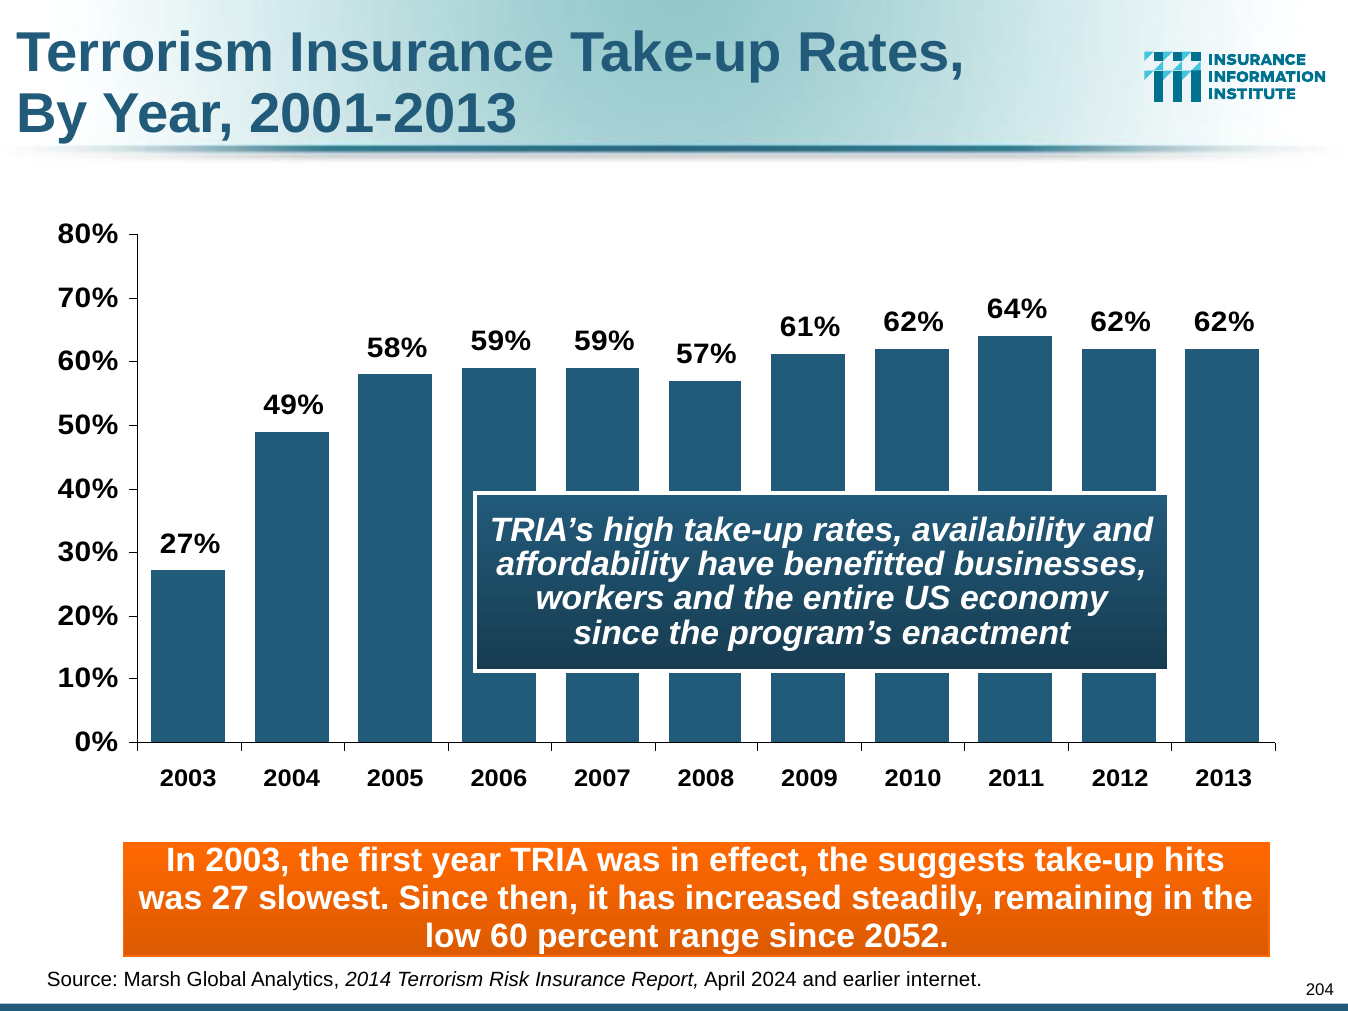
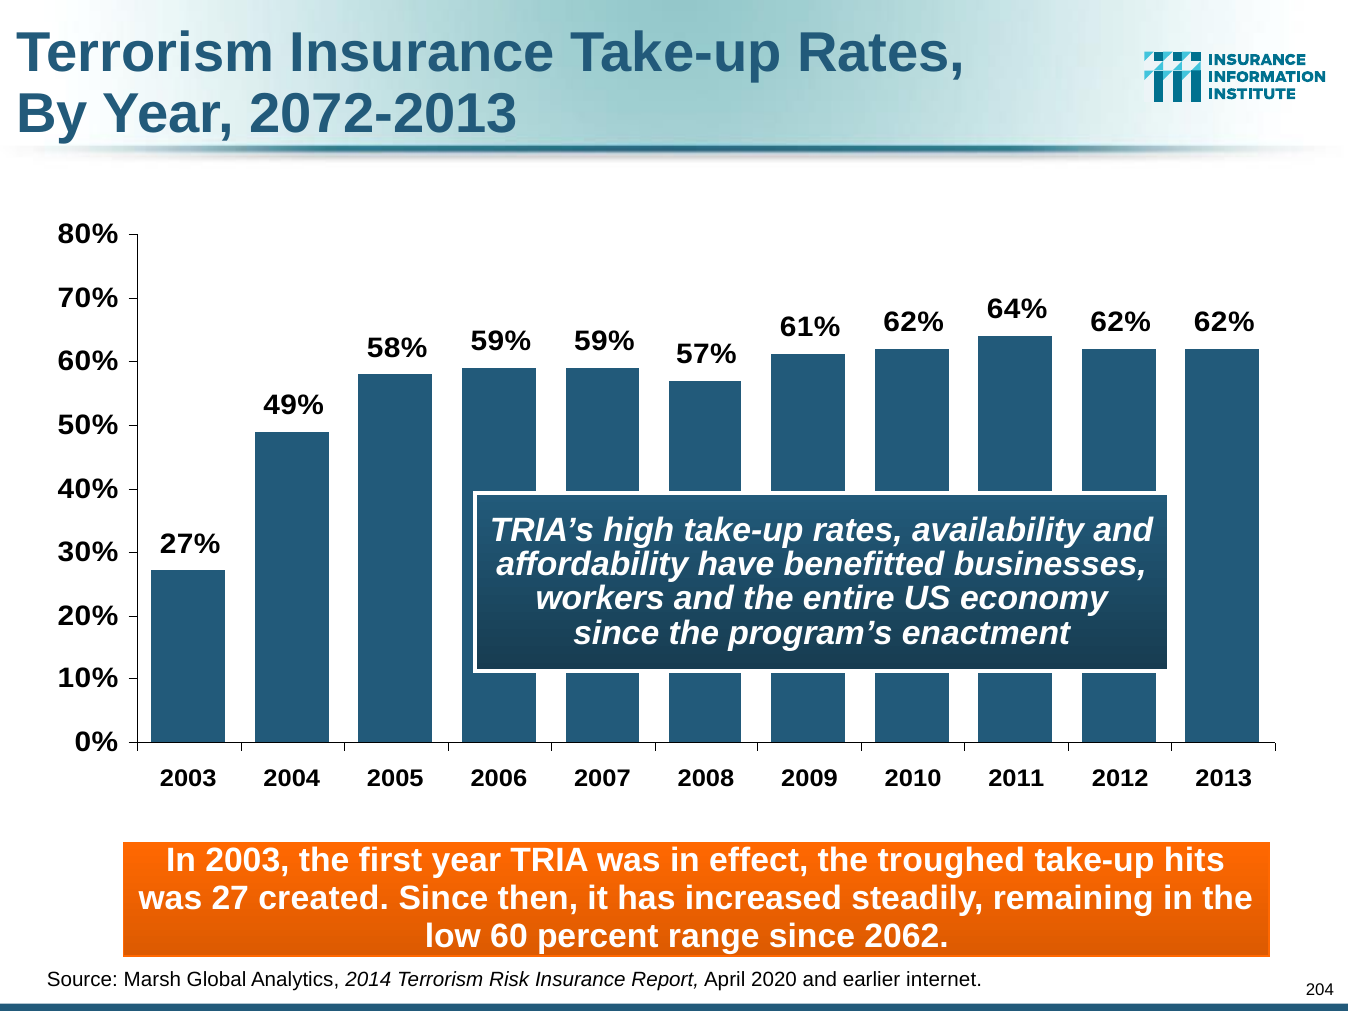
2001-2013: 2001-2013 -> 2072-2013 (384, 114)
suggests: suggests -> troughed (951, 860)
slowest: slowest -> created (324, 898)
2052: 2052 -> 2062 (907, 937)
2024: 2024 -> 2020 (774, 980)
